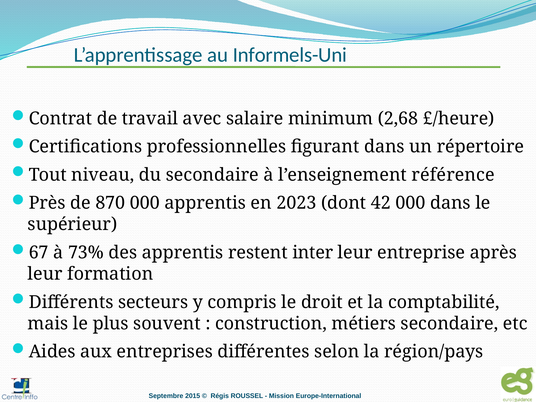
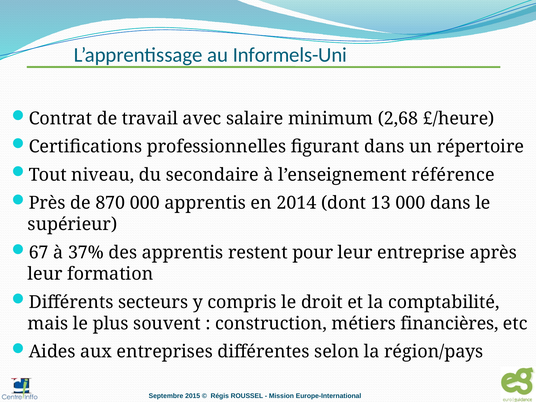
2023: 2023 -> 2014 (296, 203)
42: 42 -> 13 (381, 203)
73%: 73% -> 37% (86, 253)
inter: inter -> pour (313, 253)
métiers secondaire: secondaire -> financières (450, 324)
